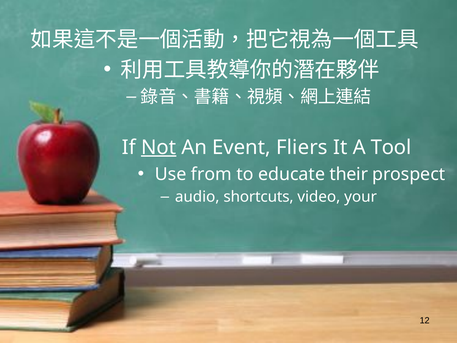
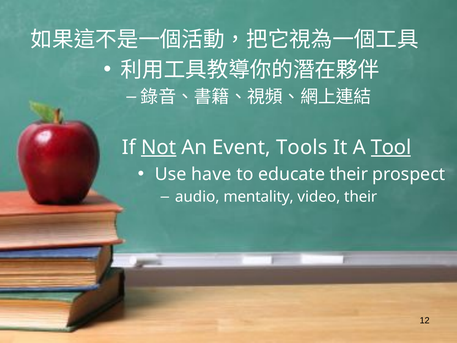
Fliers: Fliers -> Tools (302, 147)
Tool underline: none -> present (391, 147)
from: from -> have (211, 174)
shortcuts: shortcuts -> mentality (259, 197)
video your: your -> their (361, 197)
